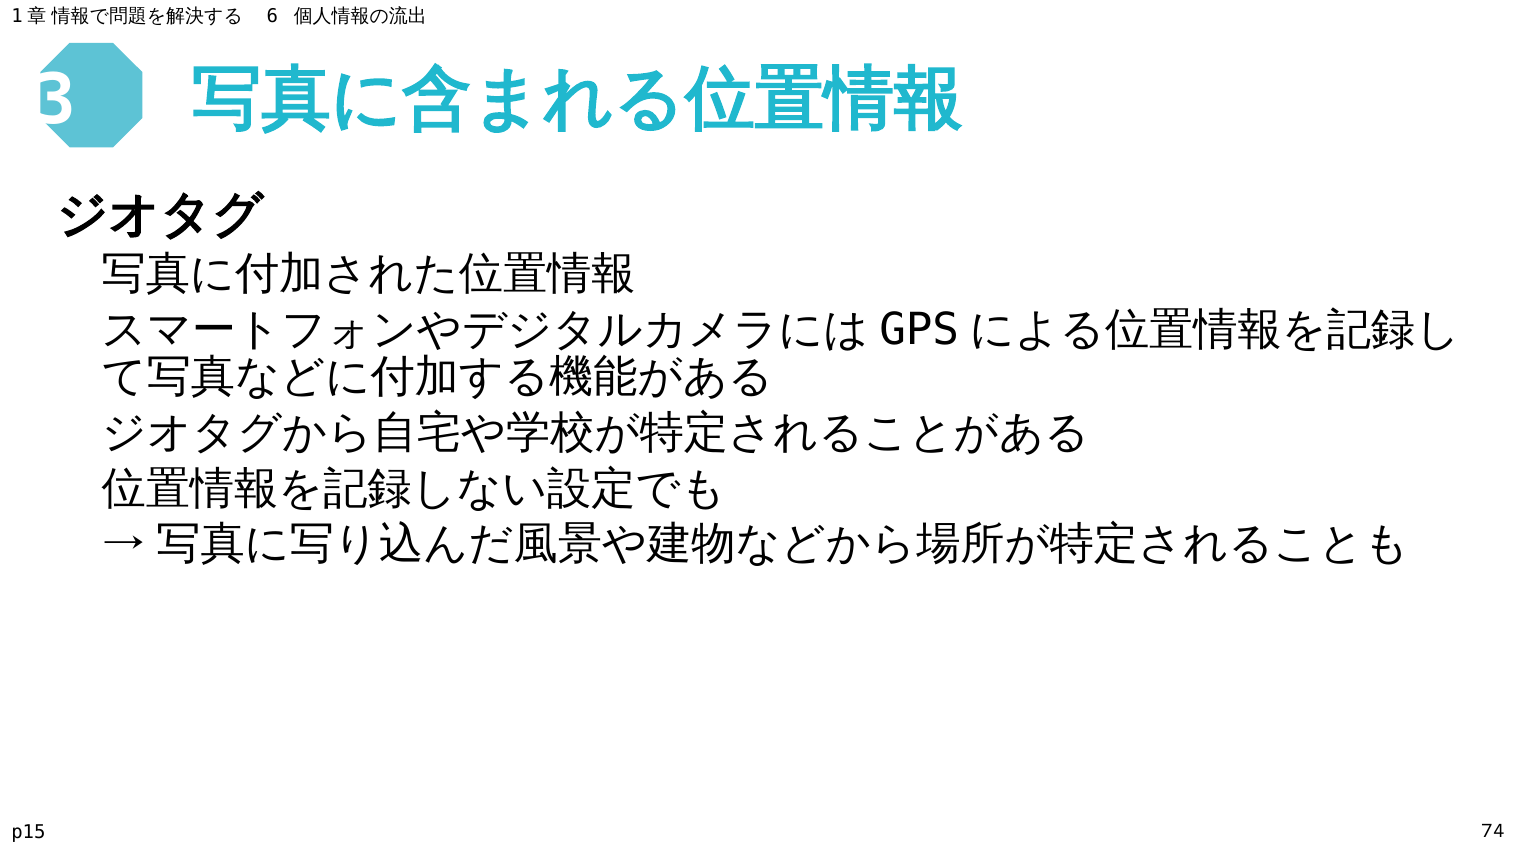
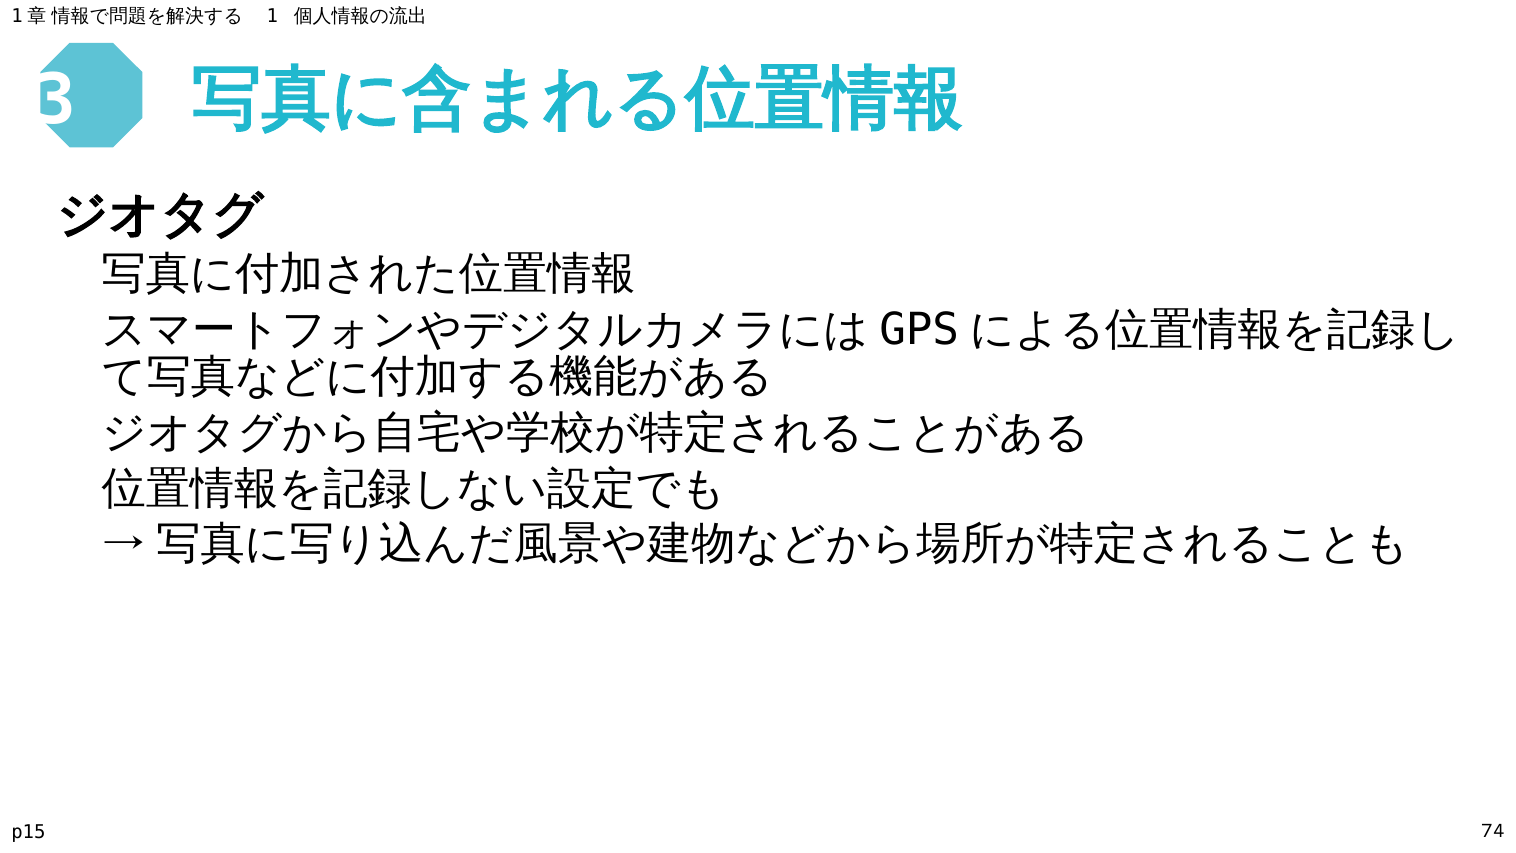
6: 6 -> 1 (272, 16)
